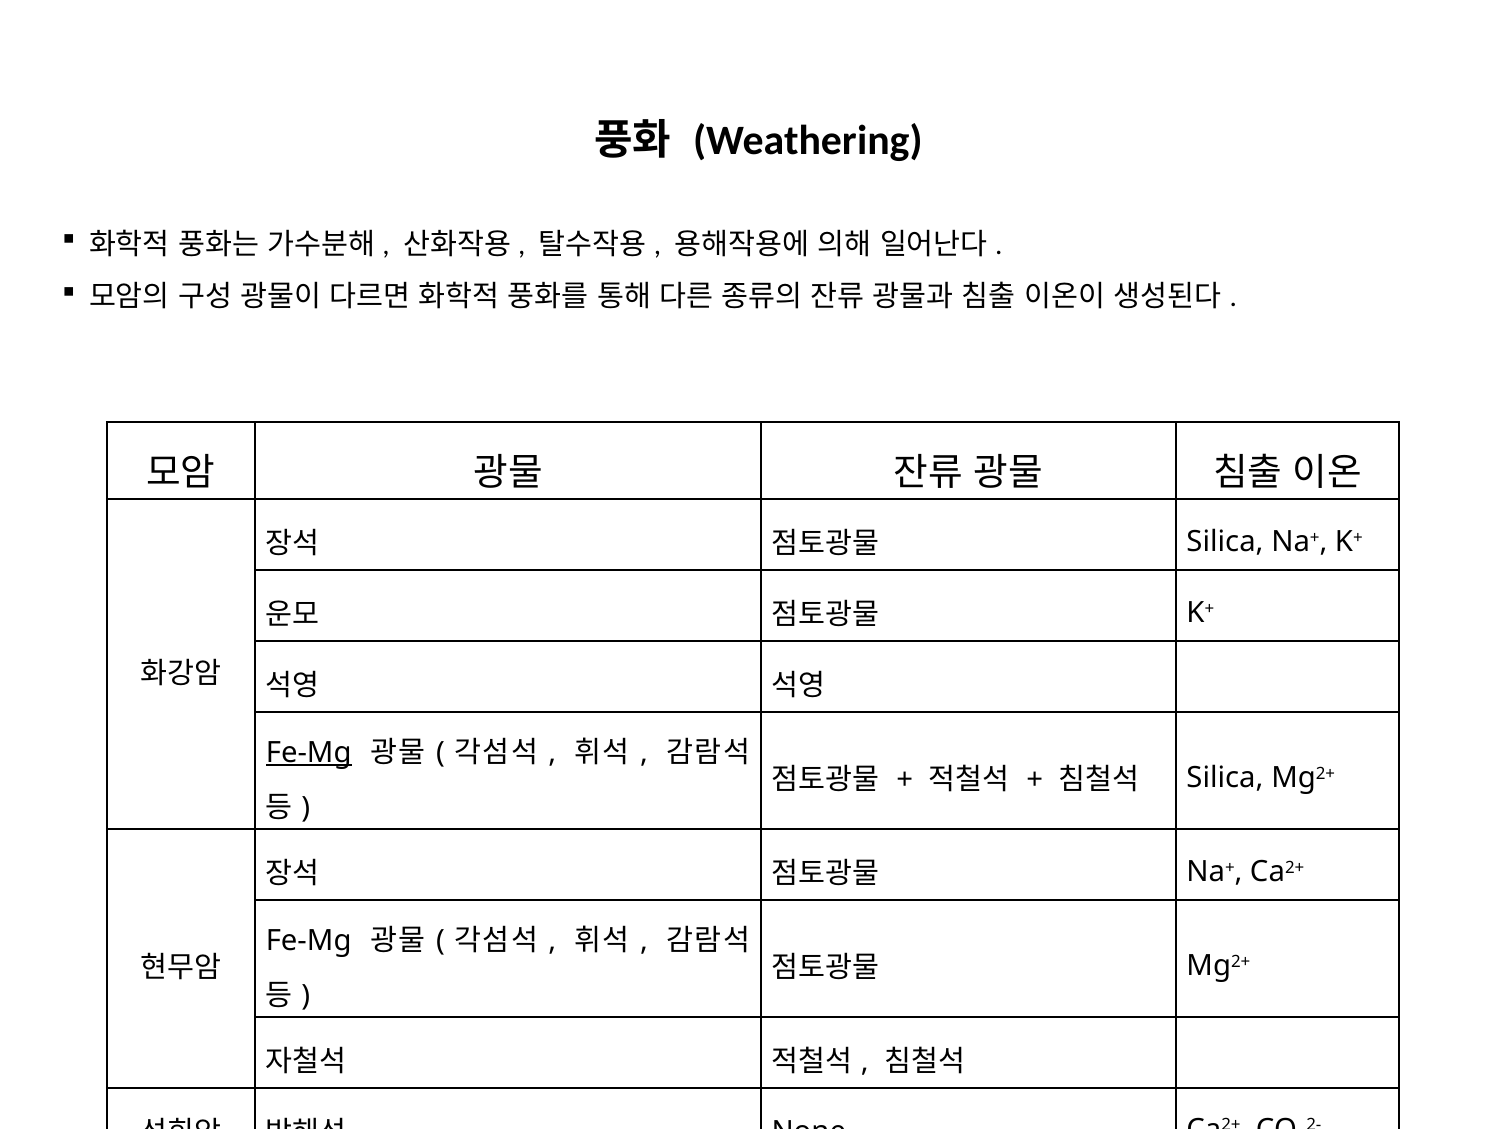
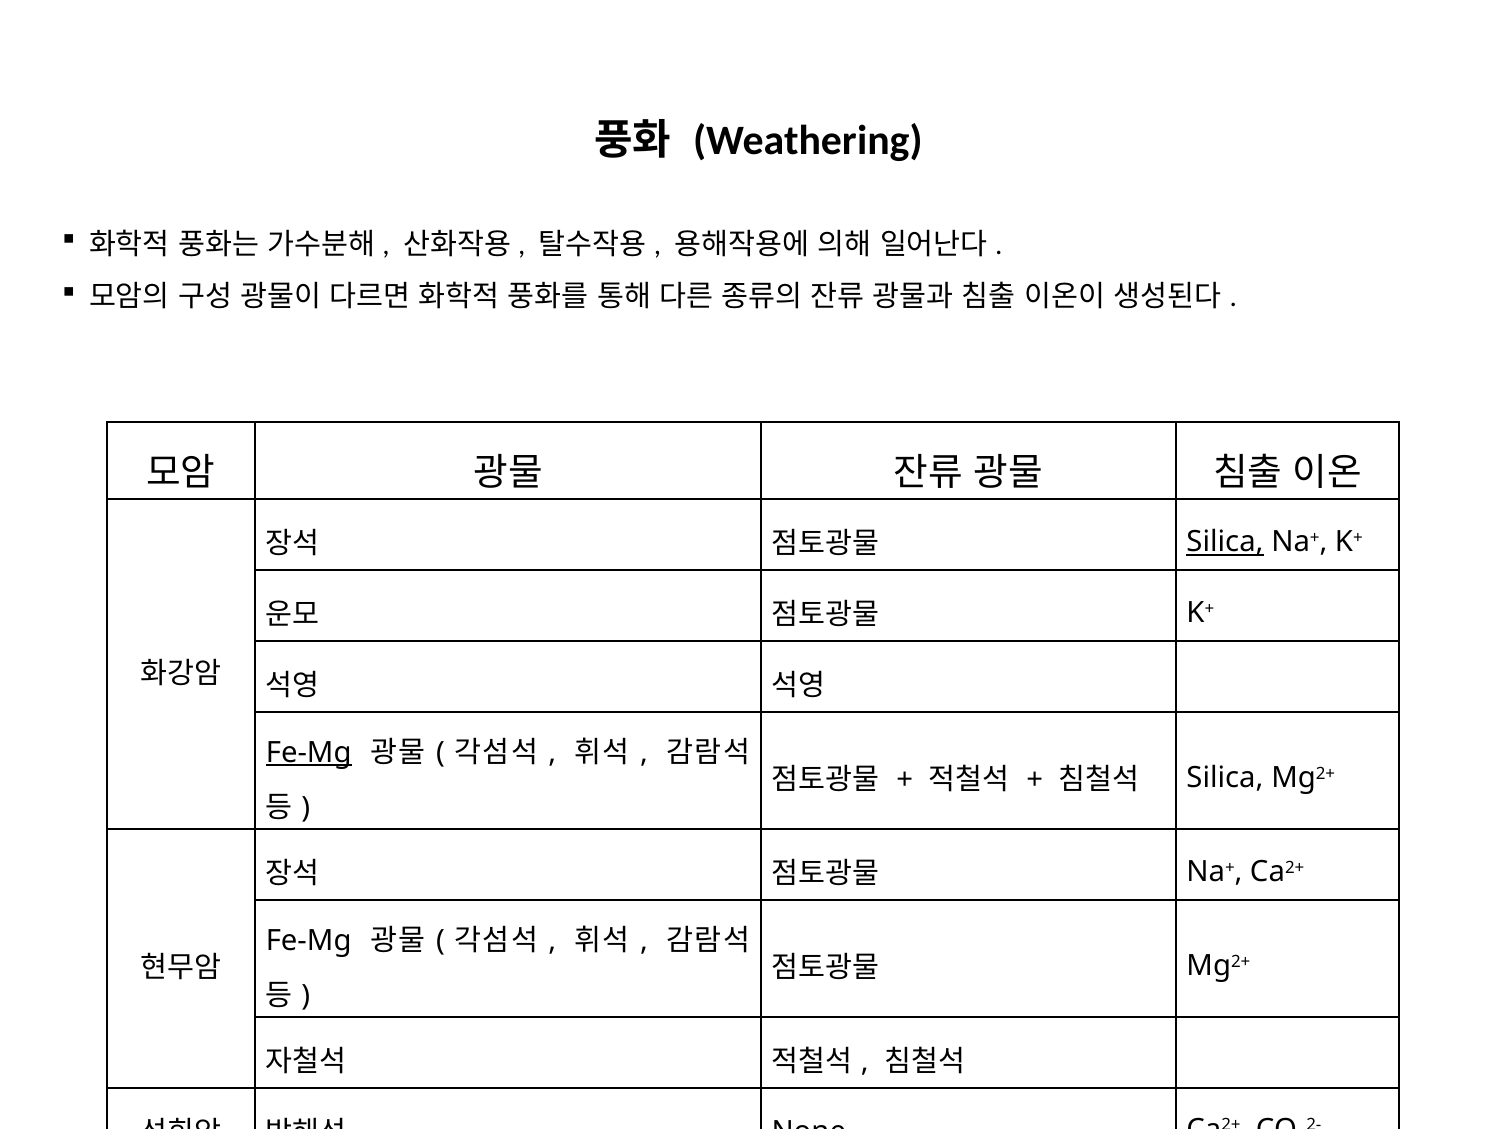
Silica underline: none -> present (1225, 542)
